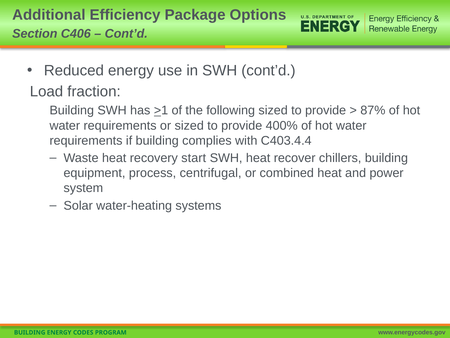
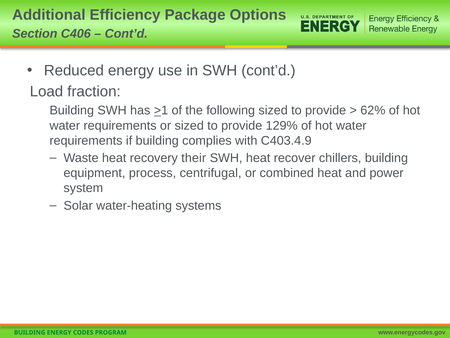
87%: 87% -> 62% (373, 110)
400%: 400% -> 129% (282, 125)
C403.4.4: C403.4.4 -> C403.4.9 (286, 140)
start: start -> their (194, 158)
